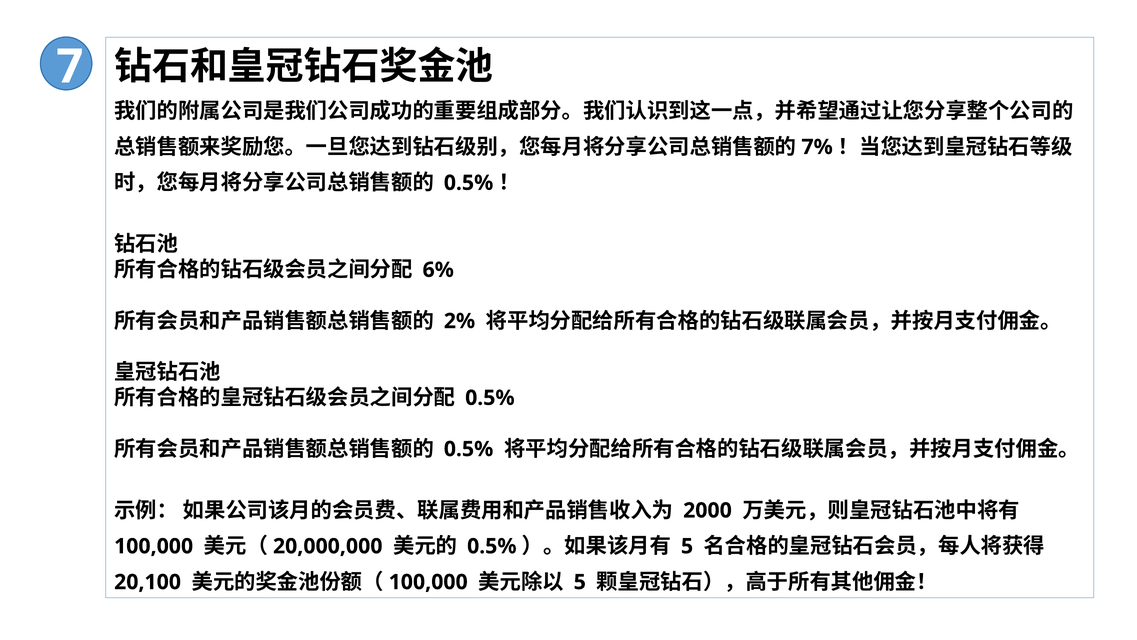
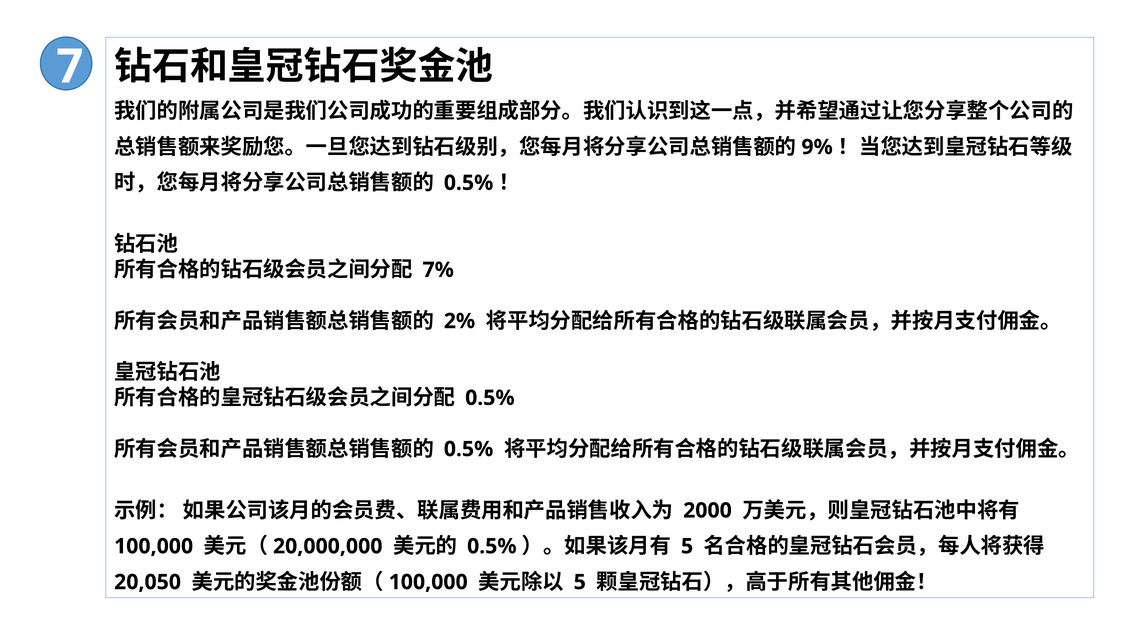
7%: 7% -> 9% (817, 147)
6%: 6% -> 7% (438, 270)
20,100: 20,100 -> 20,050 (148, 582)
